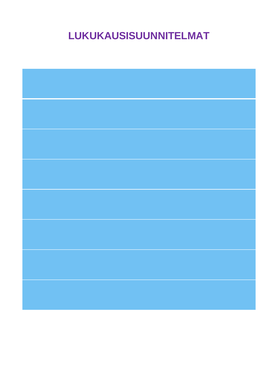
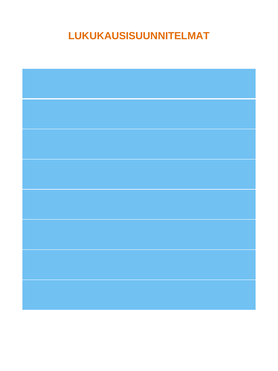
LUKUKAUSISUUNNITELMAT colour: purple -> orange (139, 36)
